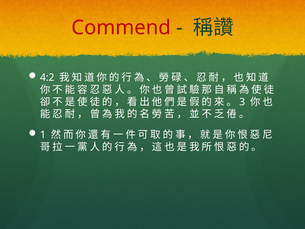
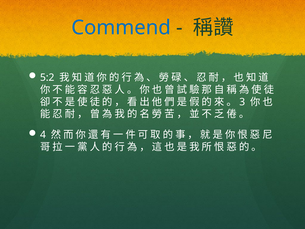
Commend colour: red -> blue (121, 28)
4:2: 4:2 -> 5:2 (47, 77)
1: 1 -> 4 (43, 135)
